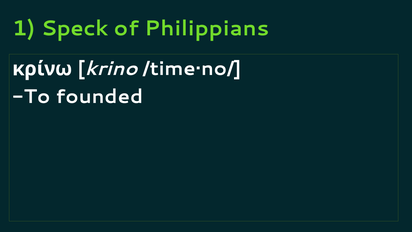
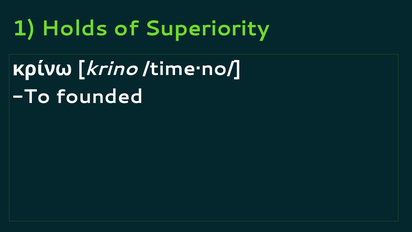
Speck: Speck -> Holds (75, 29)
Philippians: Philippians -> Superiority (207, 29)
